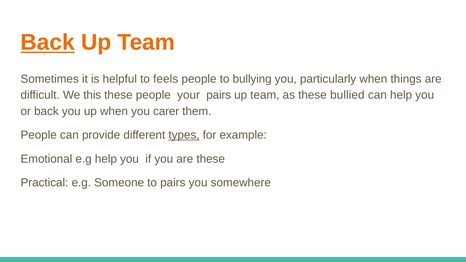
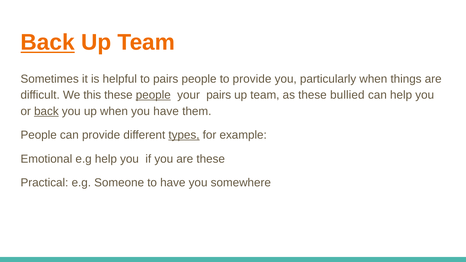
to feels: feels -> pairs (166, 79)
to bullying: bullying -> provide (252, 79)
people underline: none -> present (153, 95)
back underline: none -> present (46, 111)
you carer: carer -> have (166, 111)
to pairs: pairs -> have (173, 183)
